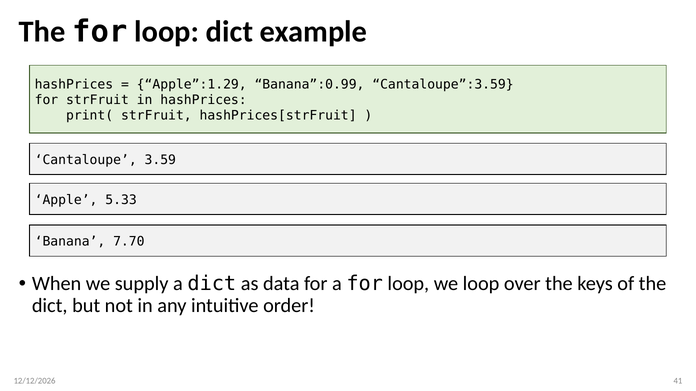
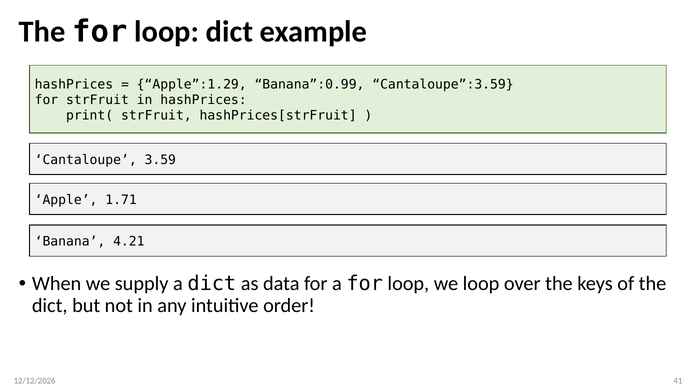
5.33: 5.33 -> 1.71 (121, 200)
7.70: 7.70 -> 4.21 (129, 242)
